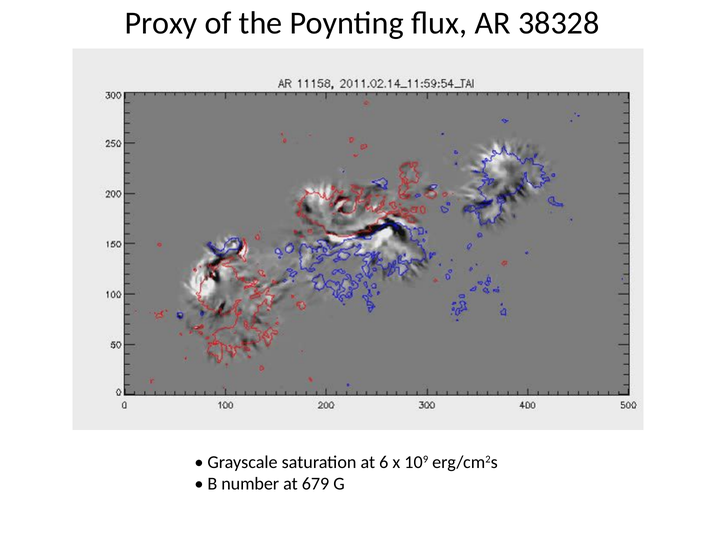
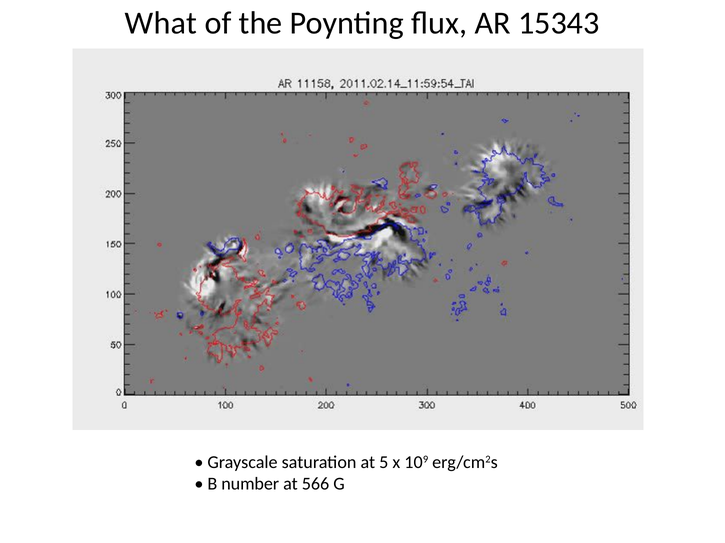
Proxy: Proxy -> What (161, 23)
38328: 38328 -> 15343 (559, 23)
6: 6 -> 5 (384, 463)
679: 679 -> 566 (316, 485)
